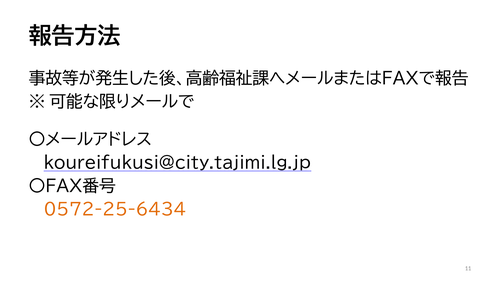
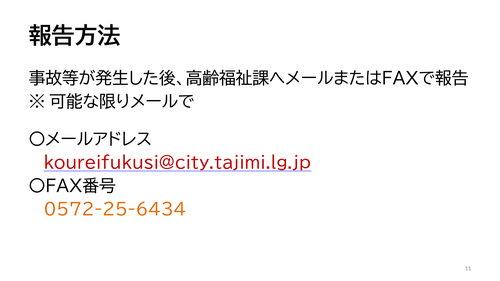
koureifukusi@city.tajimi.lg.jp colour: black -> red (177, 163)
